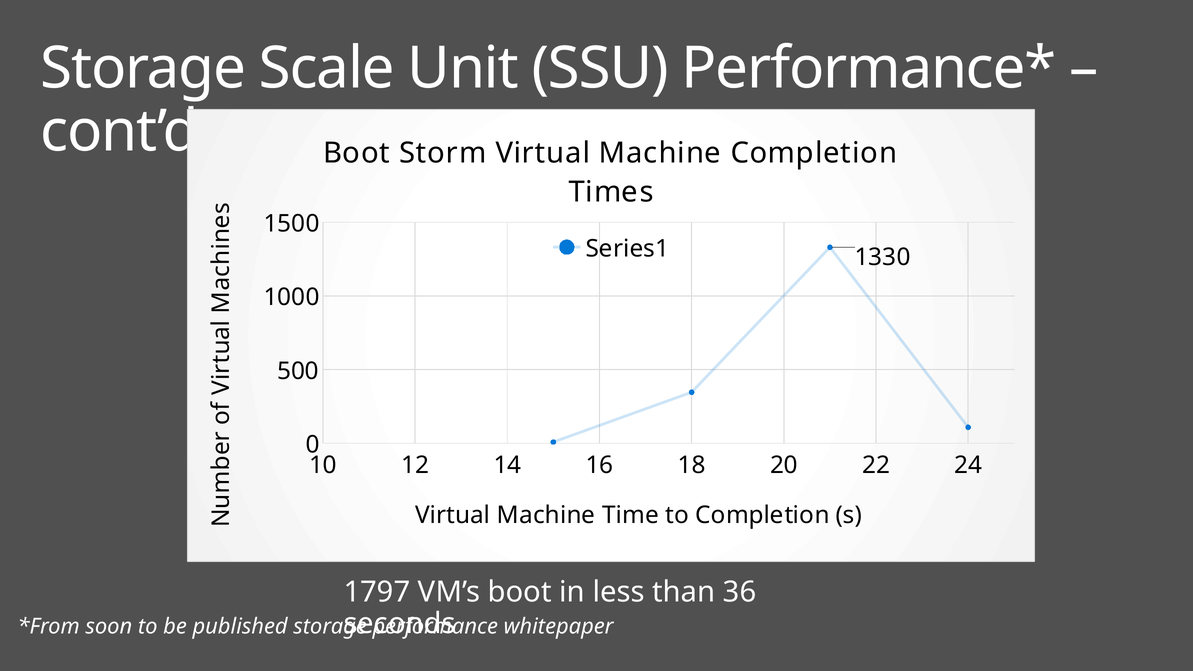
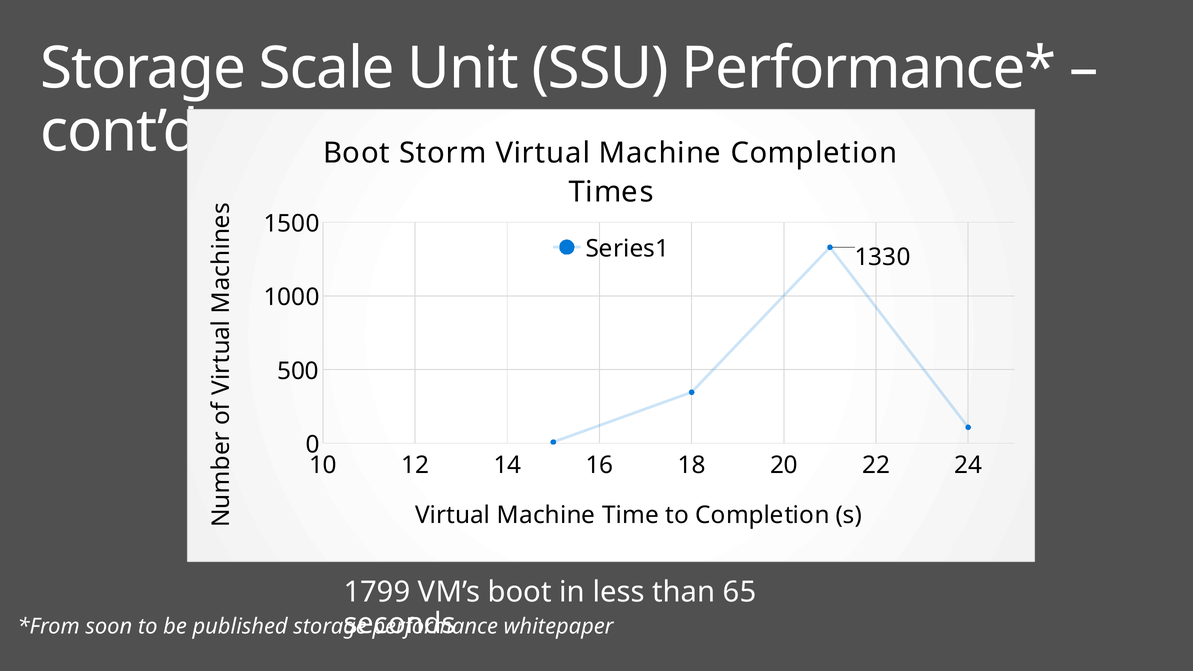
1797: 1797 -> 1799 (377, 592)
36: 36 -> 65 (740, 592)
